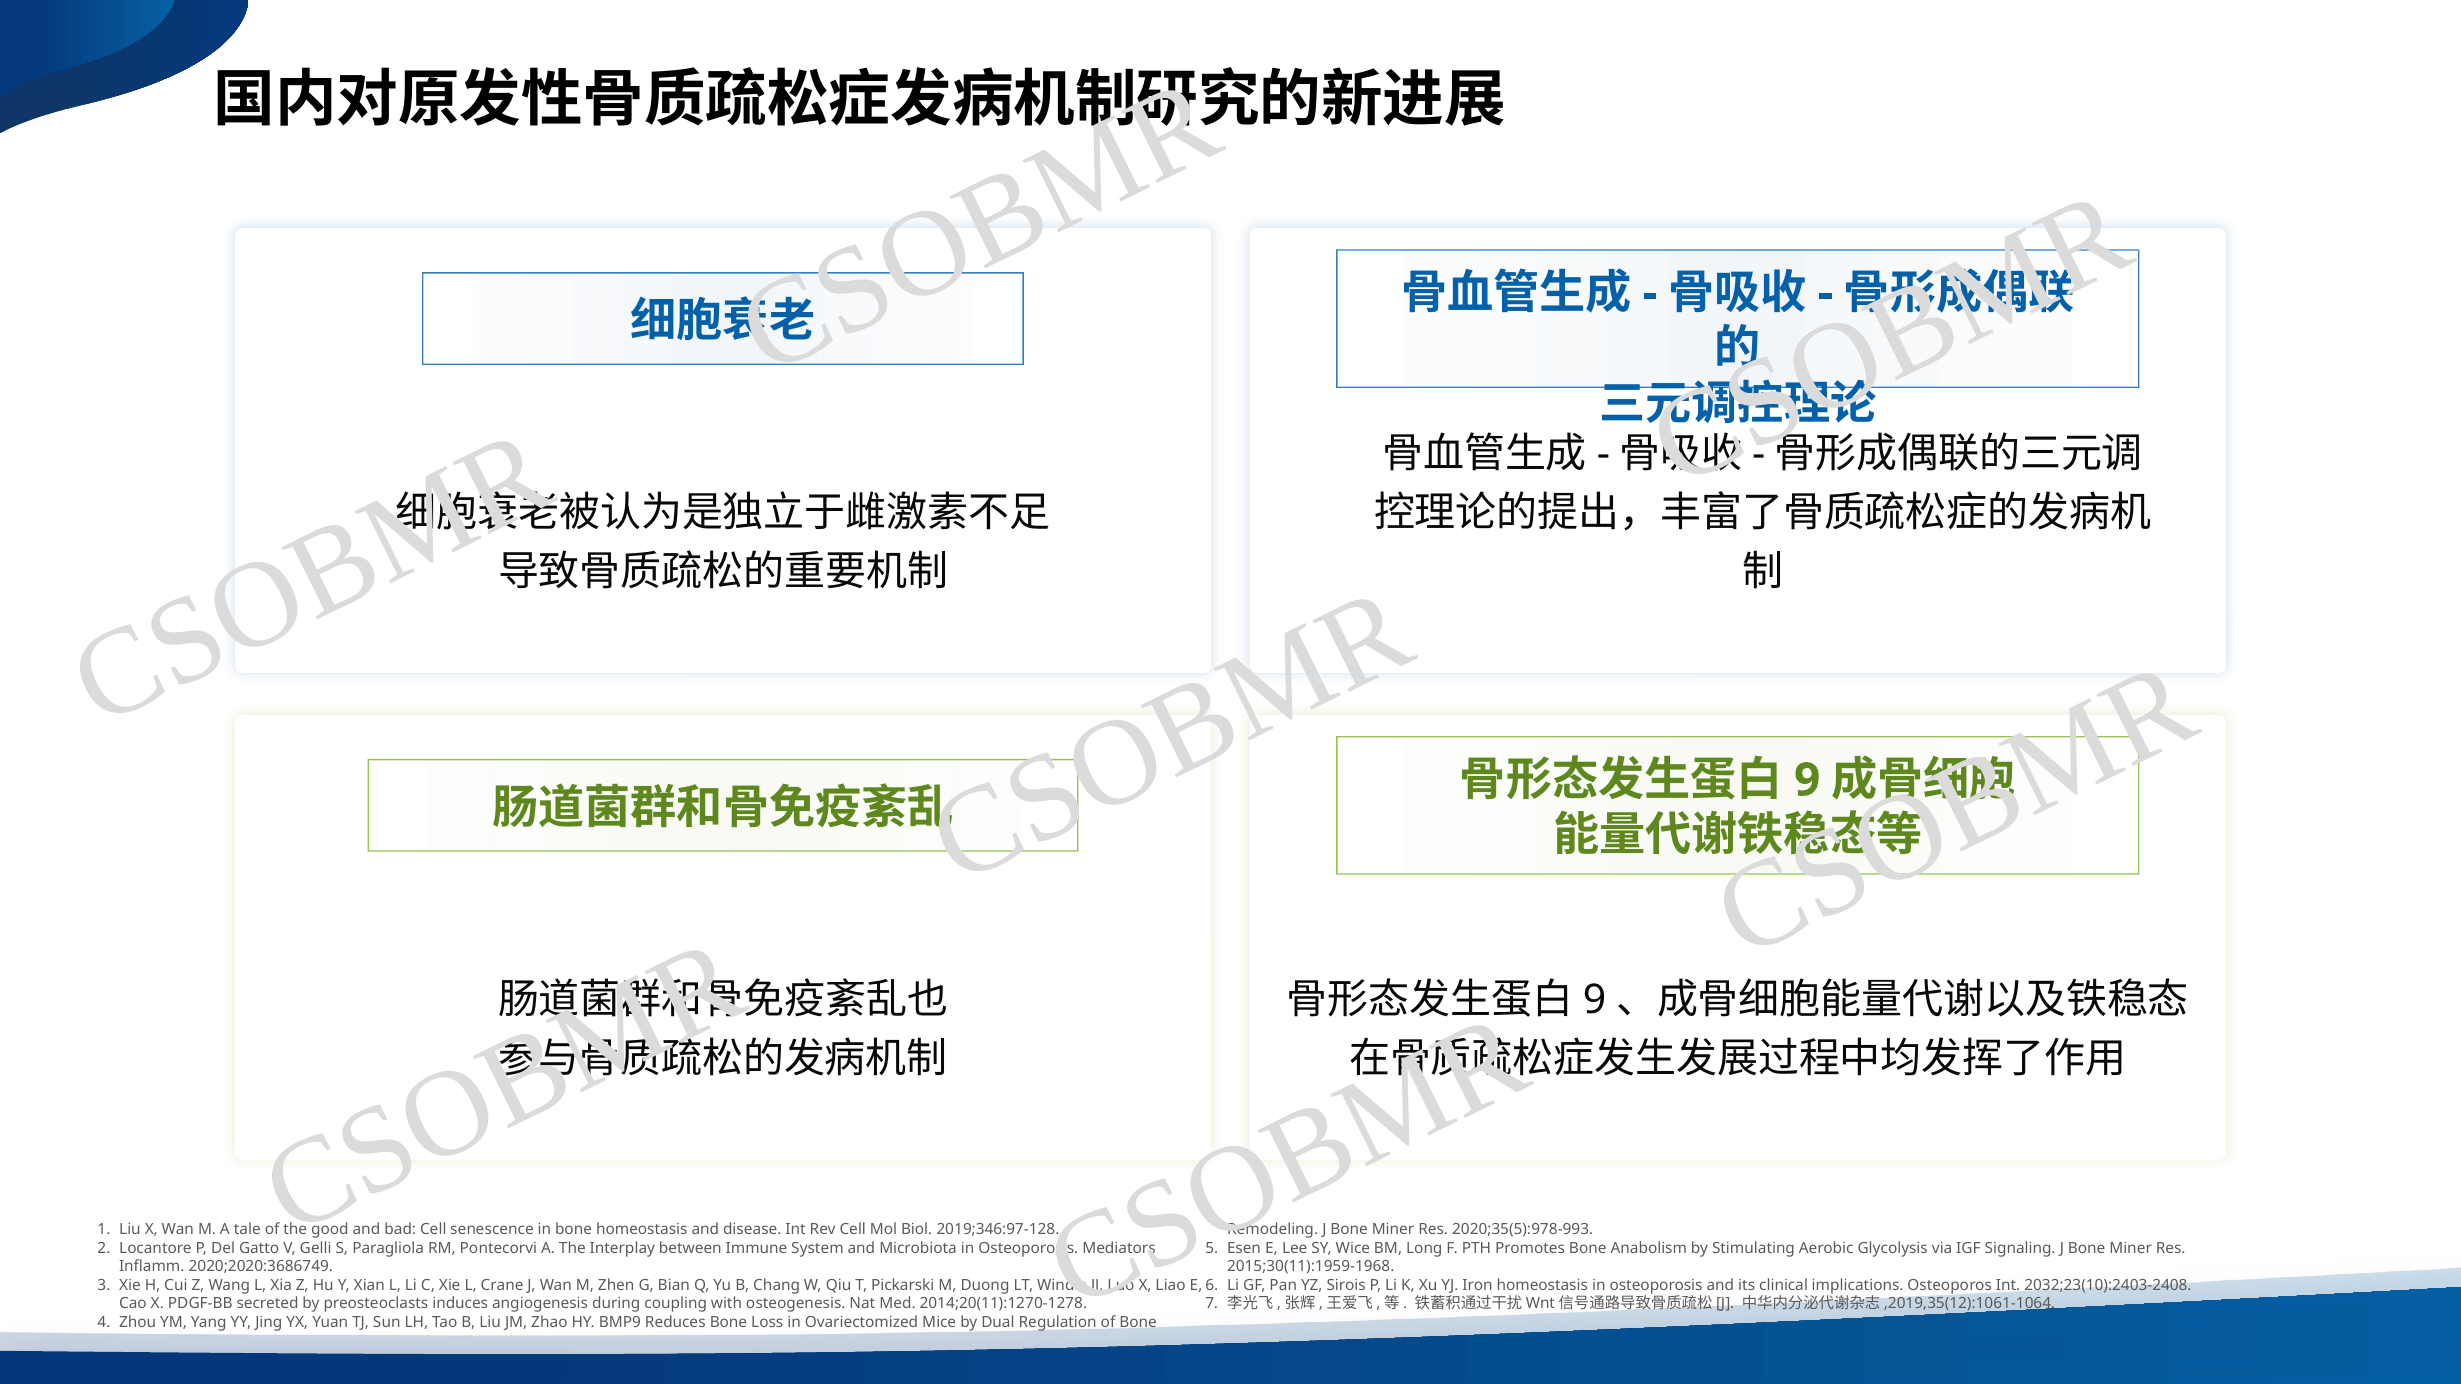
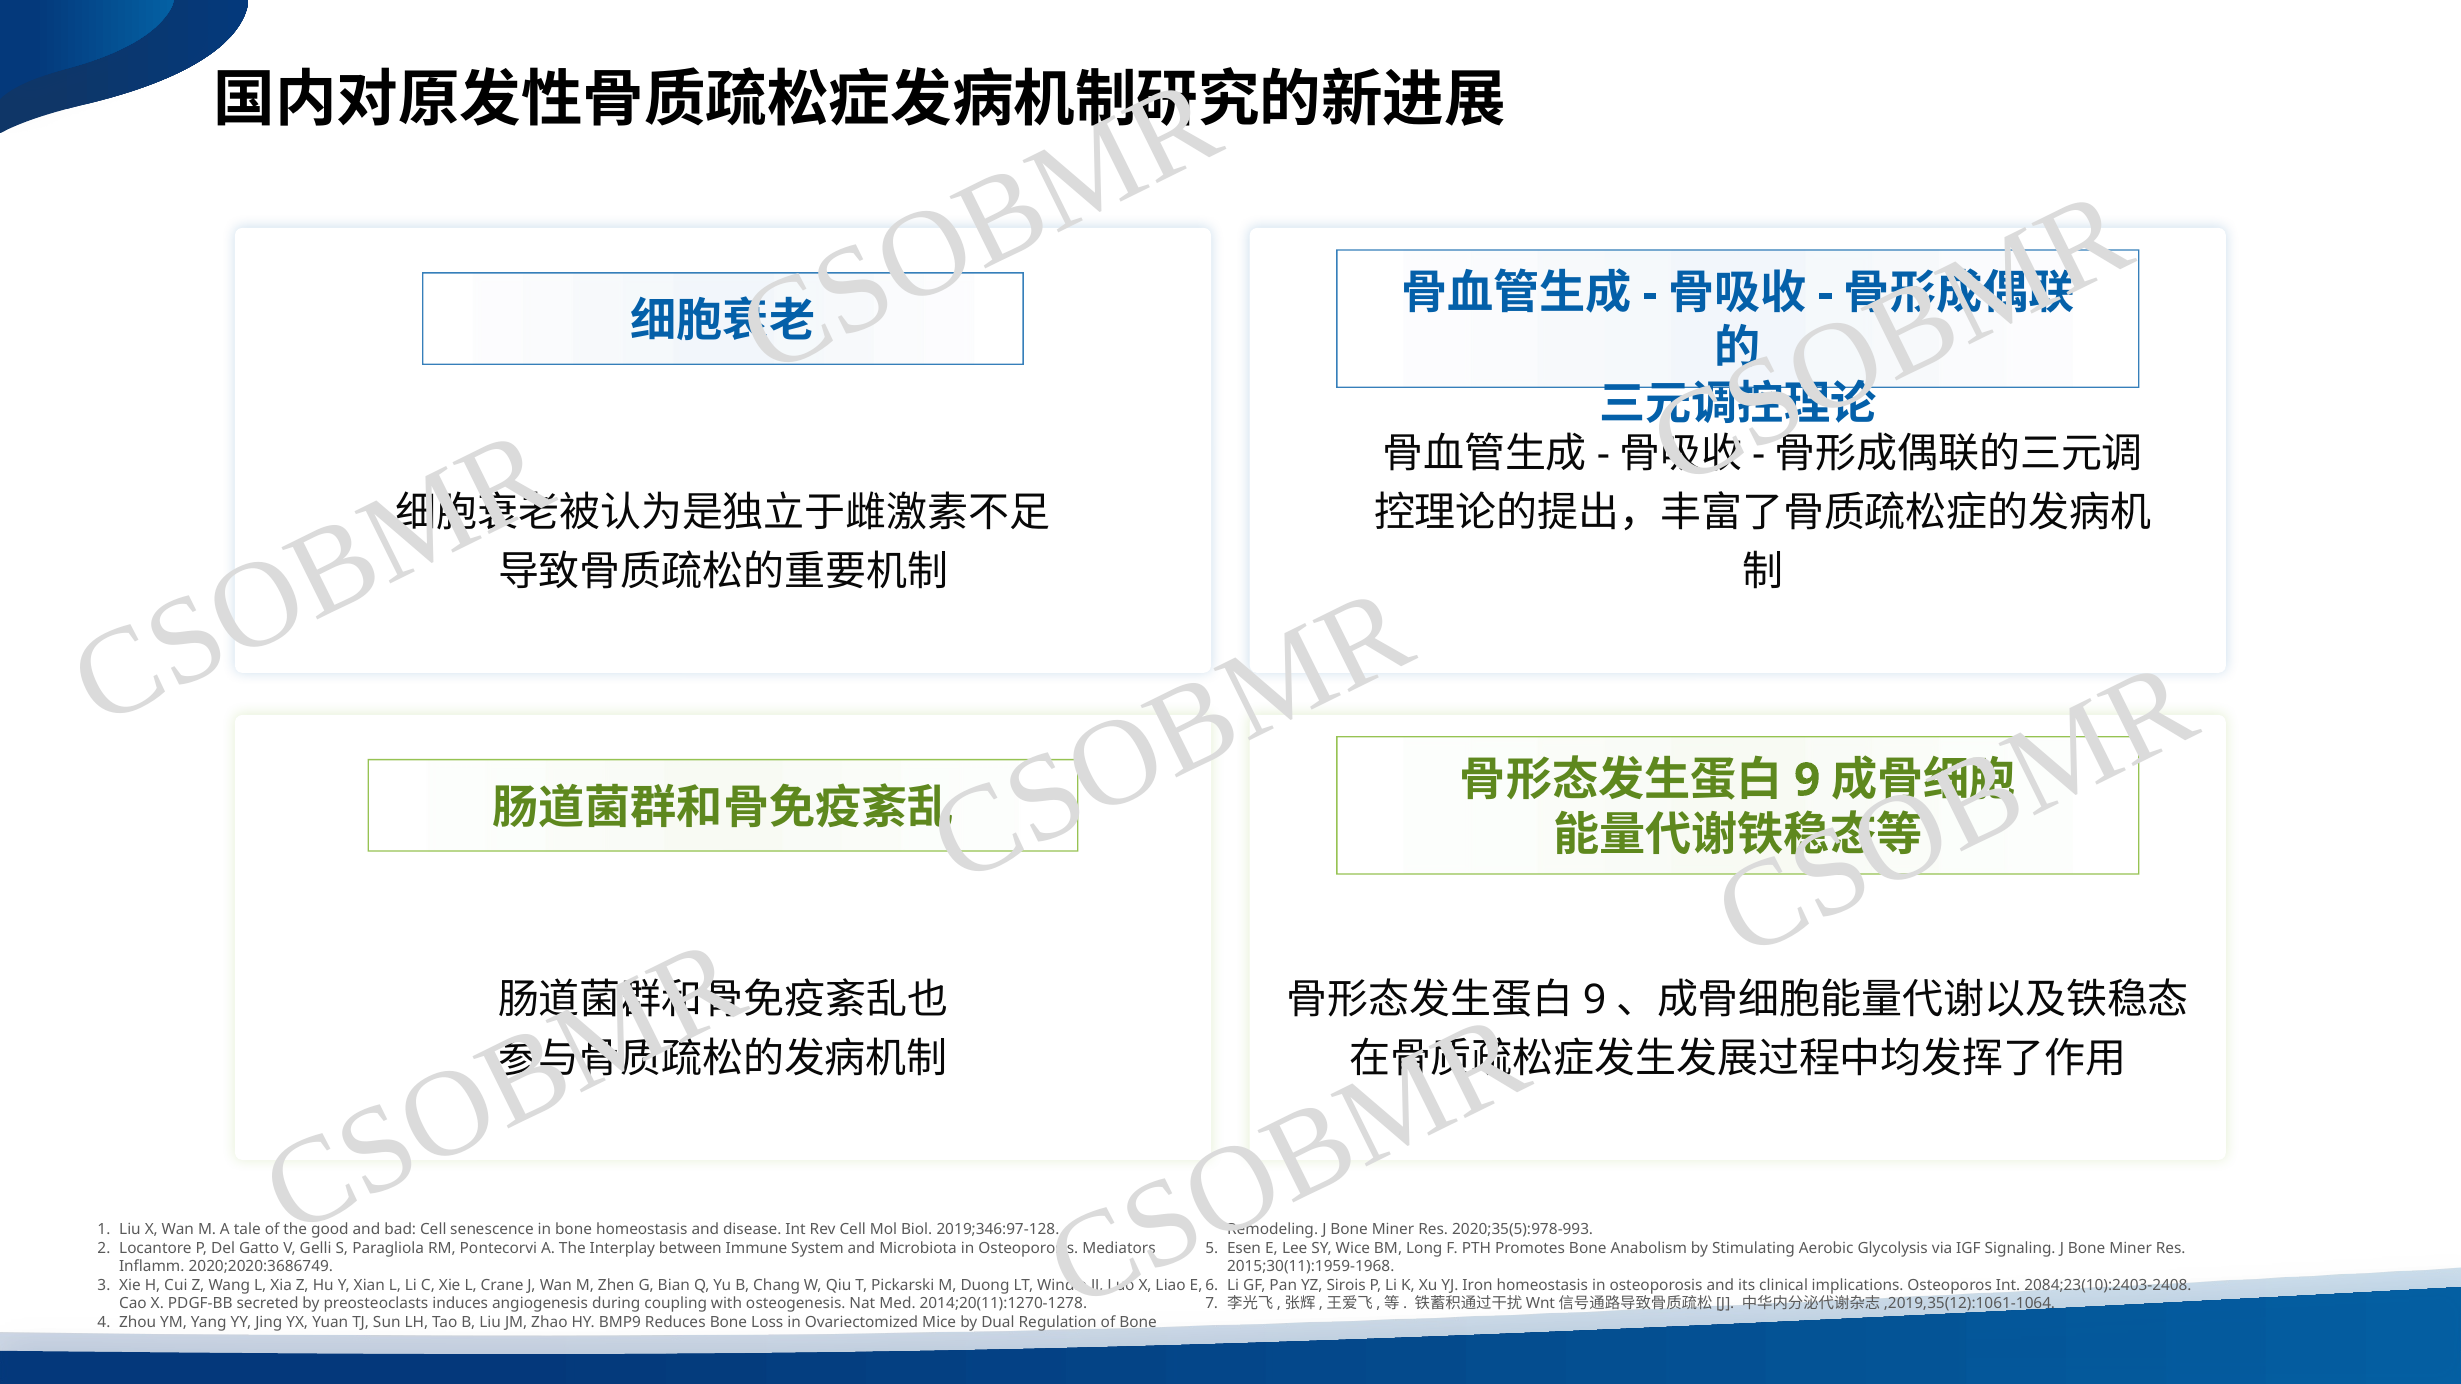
2032;23(10):2403-2408: 2032;23(10):2403-2408 -> 2084;23(10):2403-2408 (2108, 1285)
